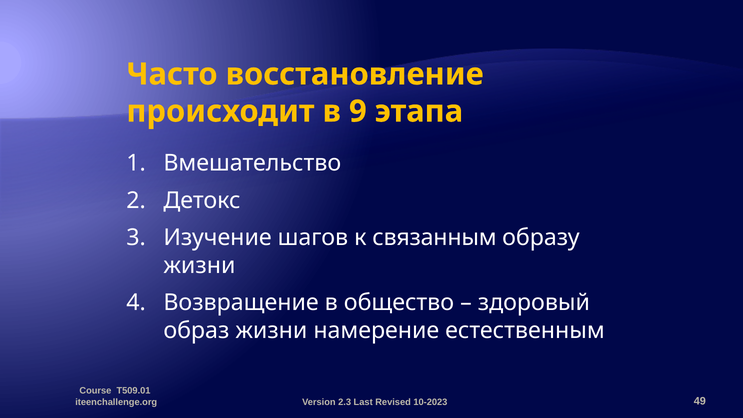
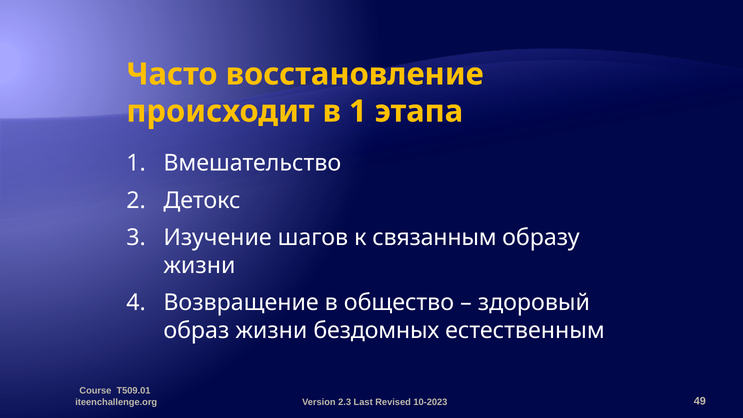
в 9: 9 -> 1 (358, 111)
намерение: намерение -> бездомных (376, 330)
